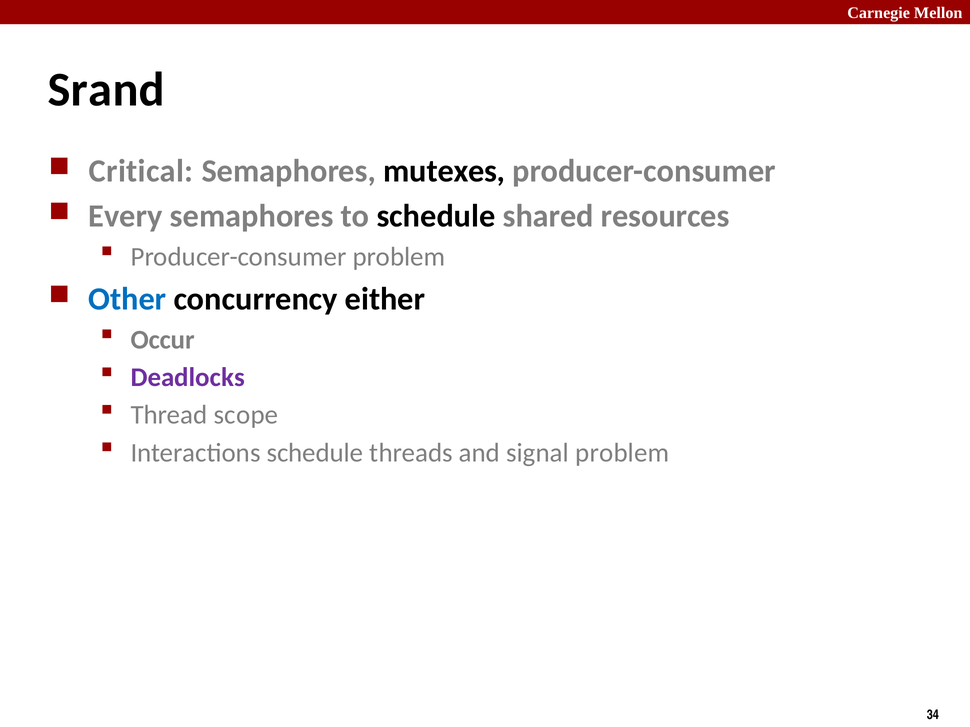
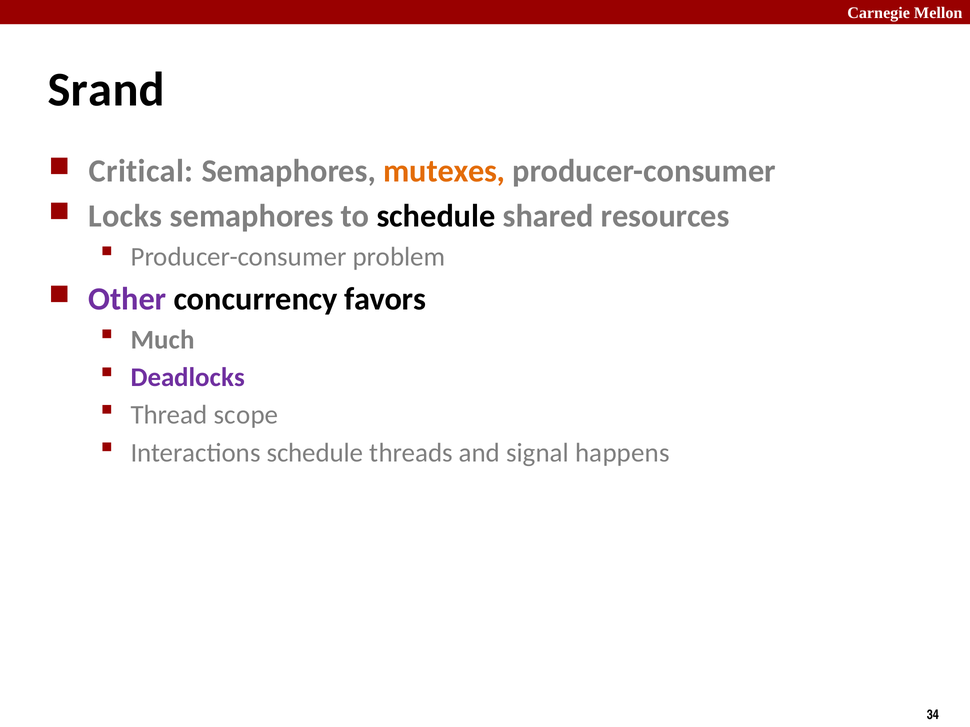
mutexes colour: black -> orange (444, 171)
Every: Every -> Locks (125, 216)
Other colour: blue -> purple (127, 299)
either: either -> favors (385, 299)
Occur: Occur -> Much (163, 340)
signal problem: problem -> happens (622, 453)
